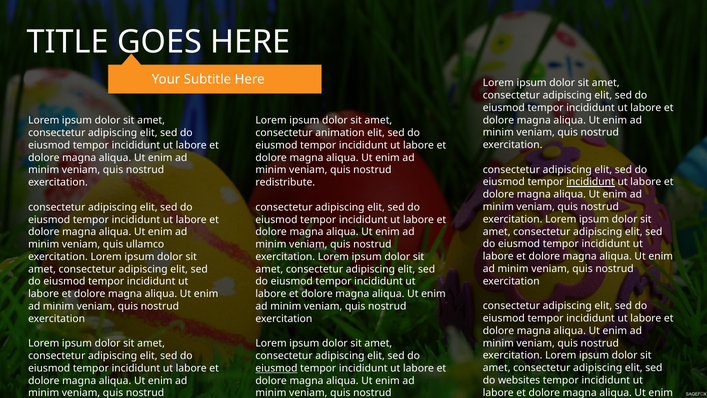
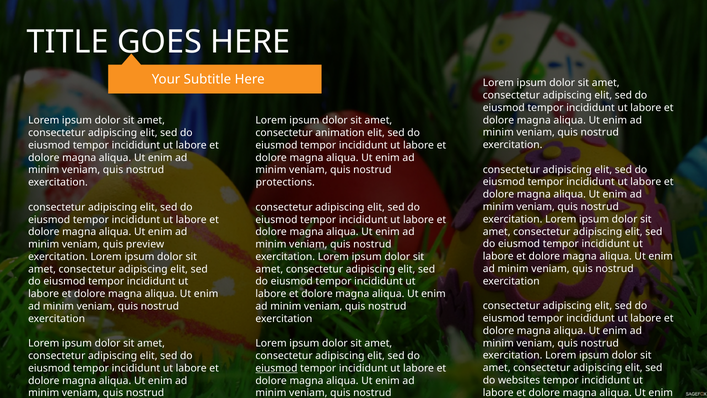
incididunt underline: present -> none (591, 182)
redistribute: redistribute -> protections (285, 182)
ullamco: ullamco -> preview (145, 244)
